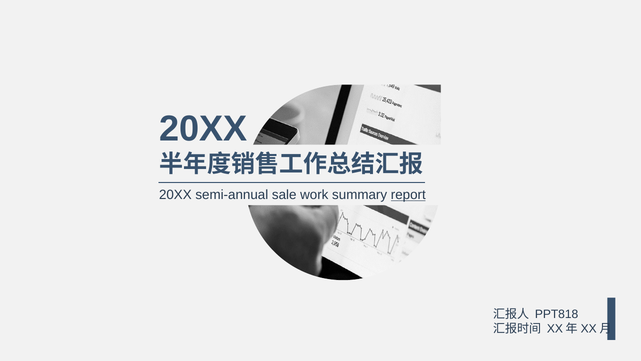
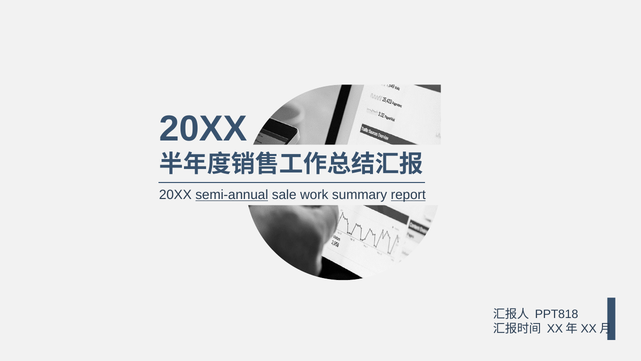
semi-annual underline: none -> present (232, 195)
